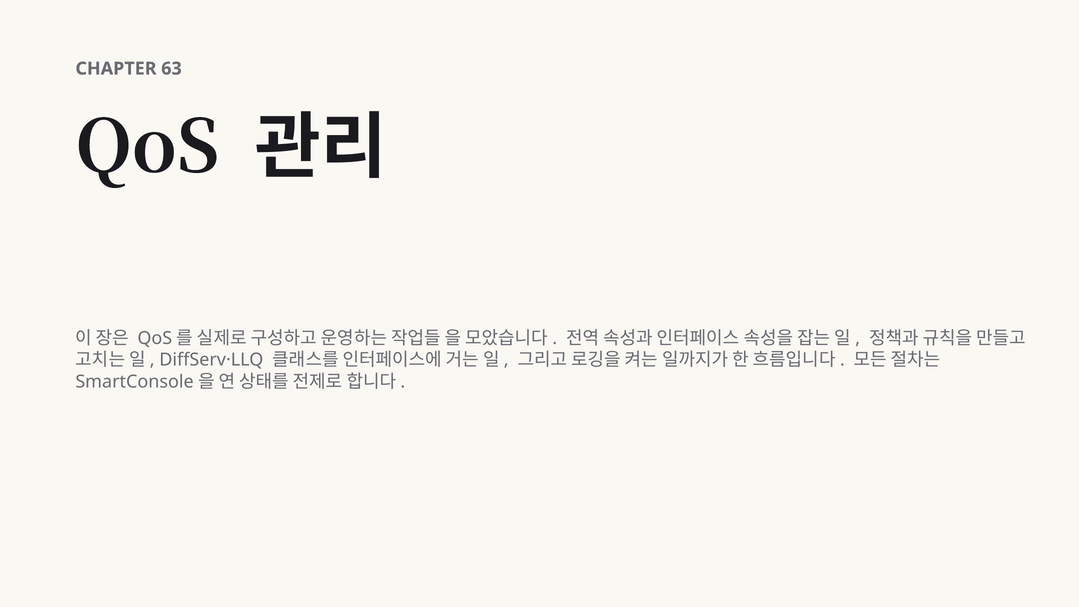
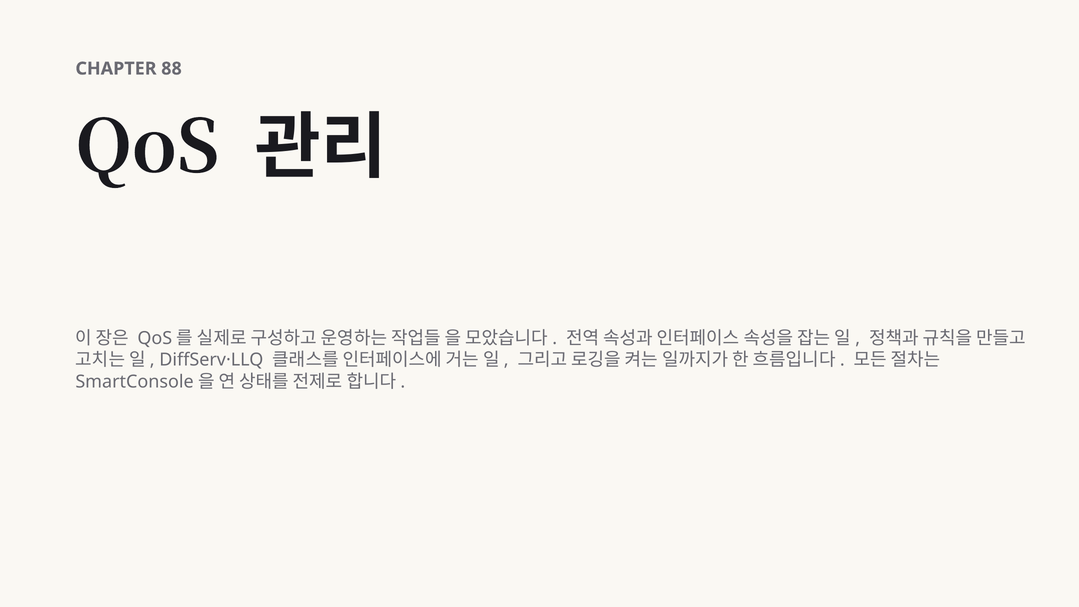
63: 63 -> 88 (171, 69)
